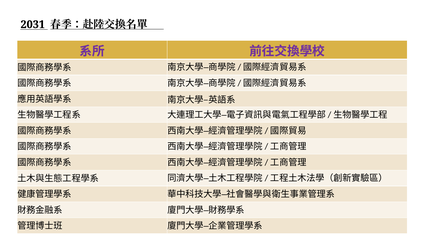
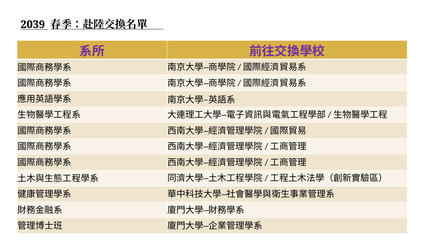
2031: 2031 -> 2039 (33, 25)
